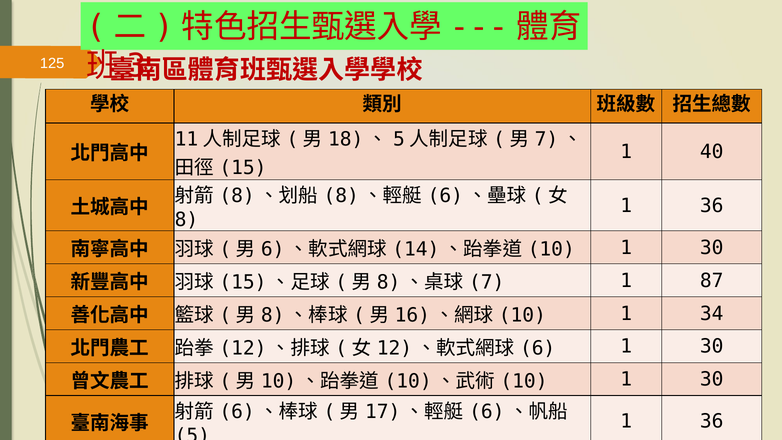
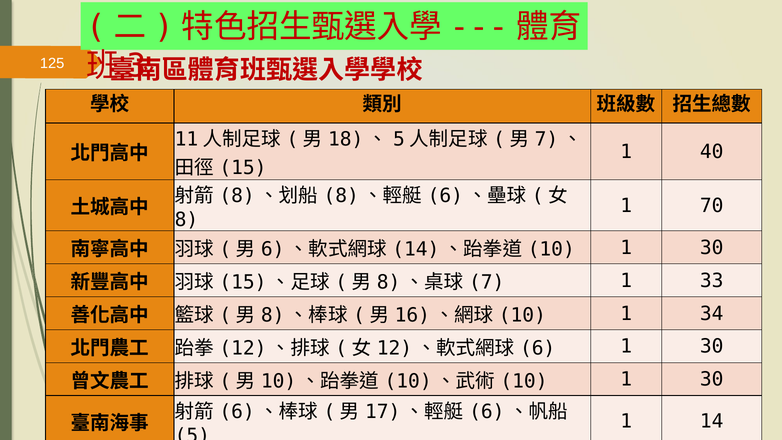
36: 36 -> 70 (712, 206)
87: 87 -> 33 (712, 281)
36: 36 -> 14 (712, 421)
